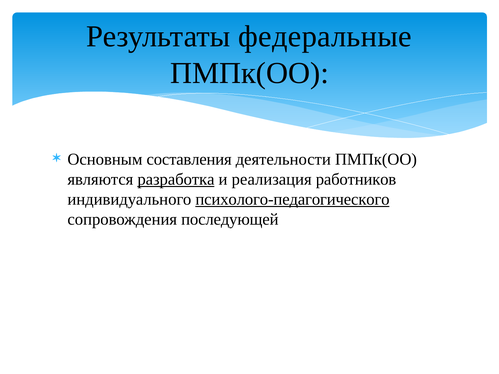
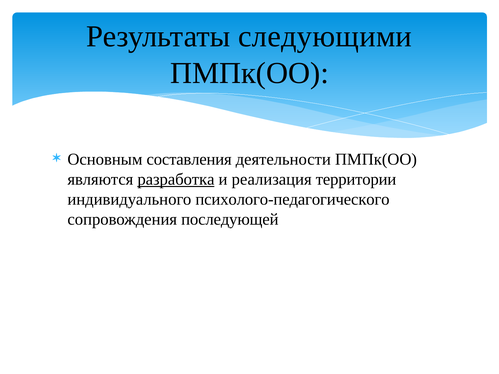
федеральные: федеральные -> следующими (325, 36)
работников: работников -> территории (356, 180)
психолого-педагогического underline: present -> none (292, 200)
